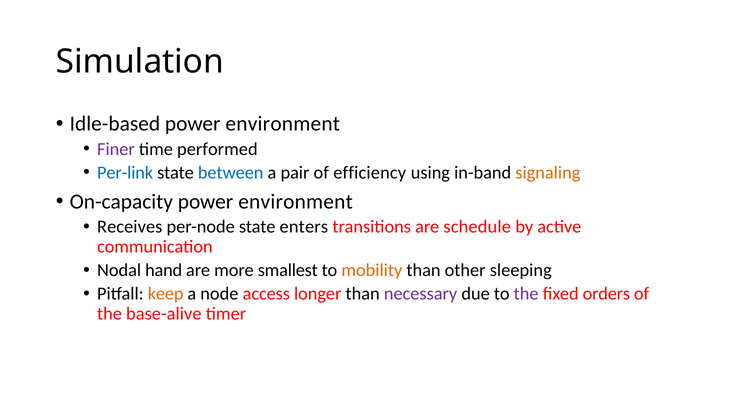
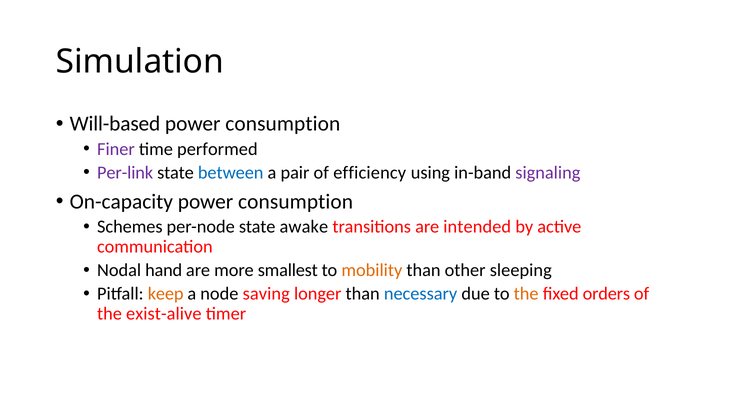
Idle-based: Idle-based -> Will-based (115, 124)
environment: environment -> consumption (283, 124)
Per-link colour: blue -> purple (125, 173)
signaling colour: orange -> purple (548, 173)
environment: environment -> consumption (296, 202)
Receives: Receives -> Schemes (130, 227)
enters: enters -> awake (304, 227)
schedule: schedule -> intended (477, 227)
access: access -> saving (266, 294)
necessary colour: purple -> blue (421, 294)
the colour: purple -> orange (526, 294)
base-alive: base-alive -> exist-alive (164, 314)
